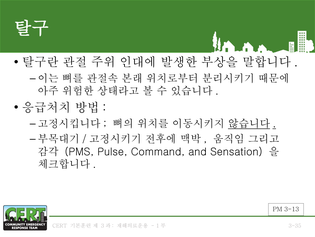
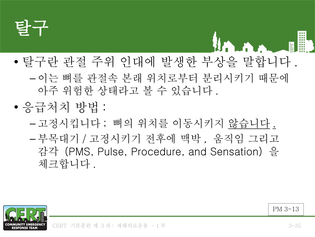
Command: Command -> Procedure (158, 151)
